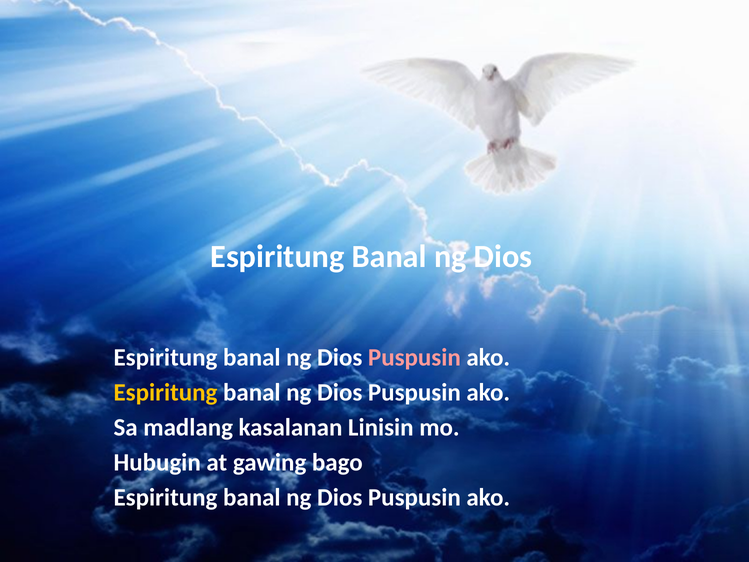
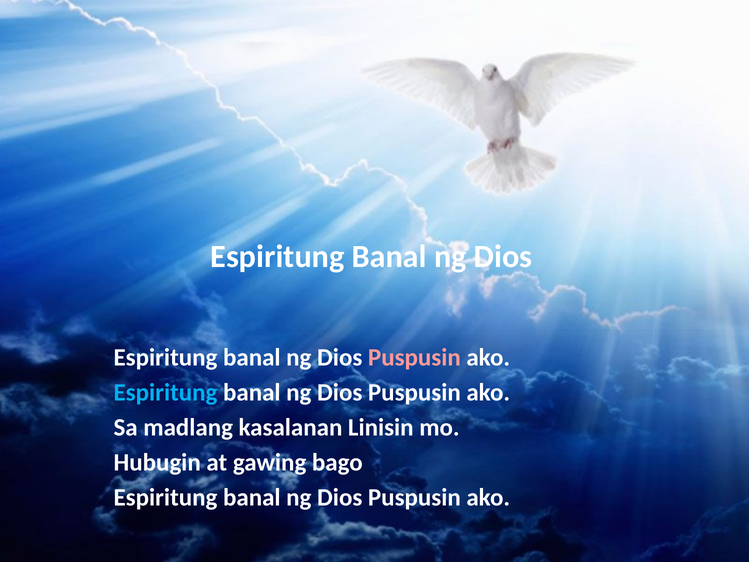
Espiritung colour: yellow -> light blue (165, 392)
